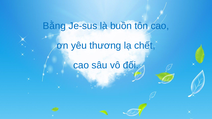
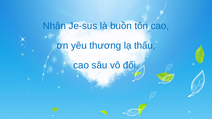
Bằng: Bằng -> Nhân (54, 26)
chết: chết -> thấu (145, 46)
